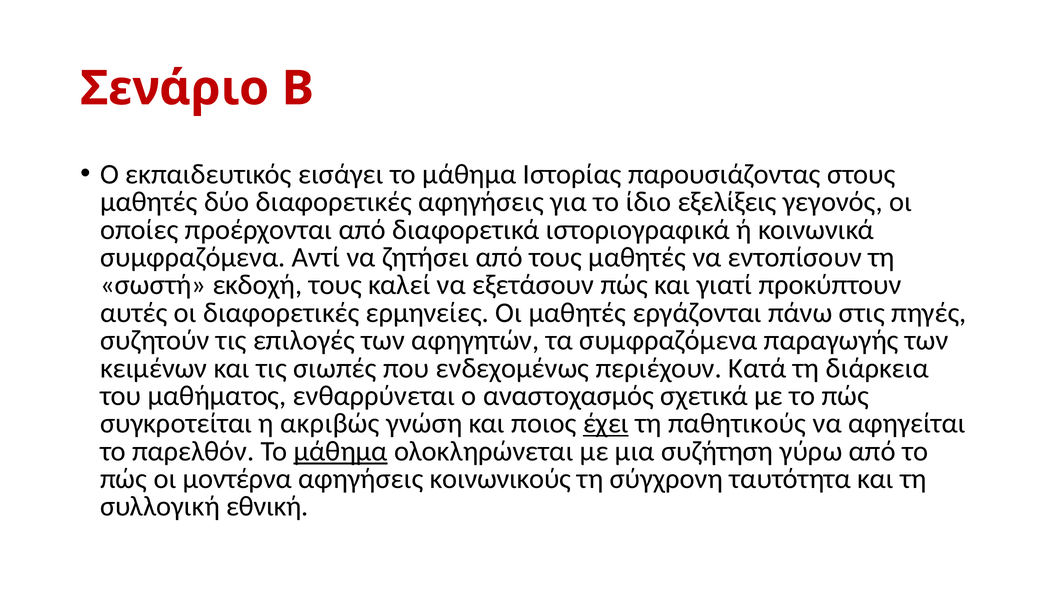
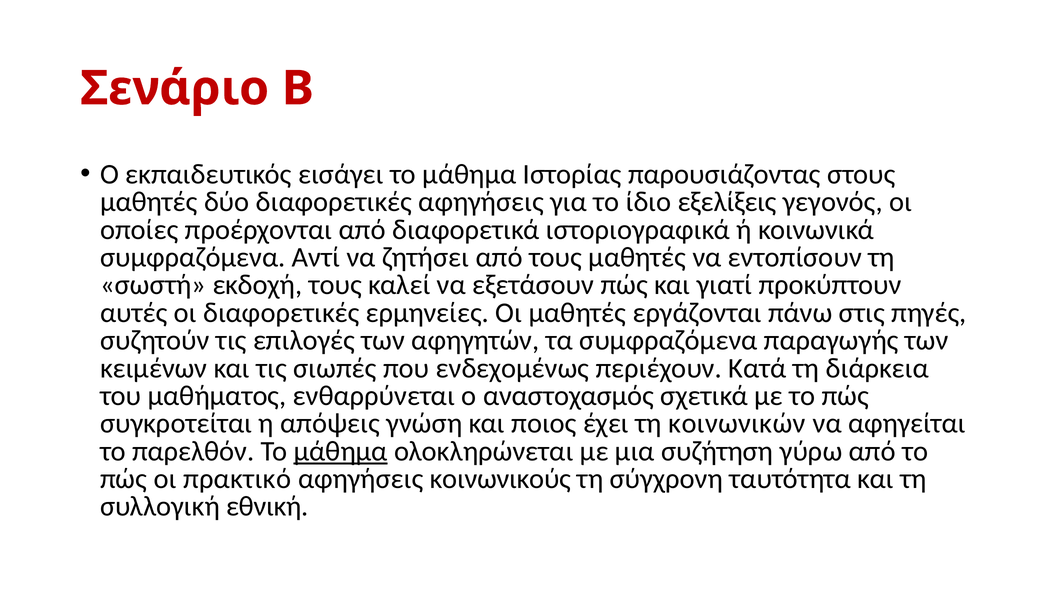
ακριβώς: ακριβώς -> απόψεις (330, 424)
έχει underline: present -> none (606, 424)
παθητικούς: παθητικούς -> κοινωνικών (737, 424)
μοντέρνα: μοντέρνα -> πρακτικό (237, 479)
